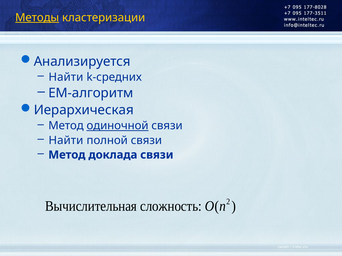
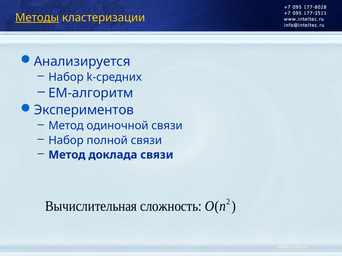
Найти: Найти -> Набор (66, 77)
Иерархическая: Иерархическая -> Экспериментов (84, 110)
одиночной underline: present -> none (118, 126)
Найти: Найти -> Набор (66, 141)
